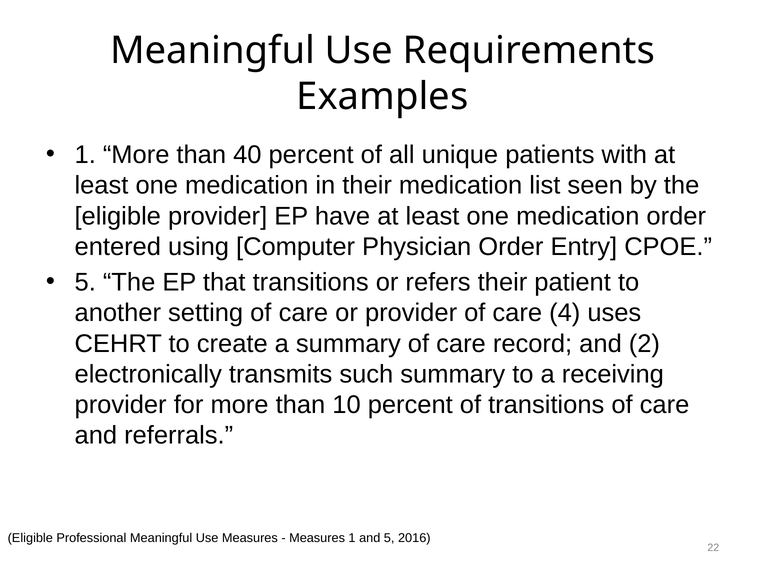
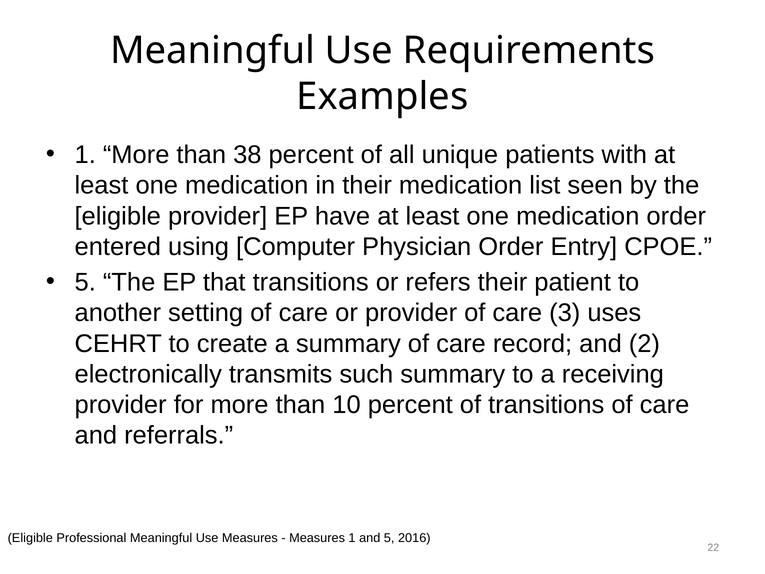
40: 40 -> 38 (247, 155)
4: 4 -> 3 (565, 313)
